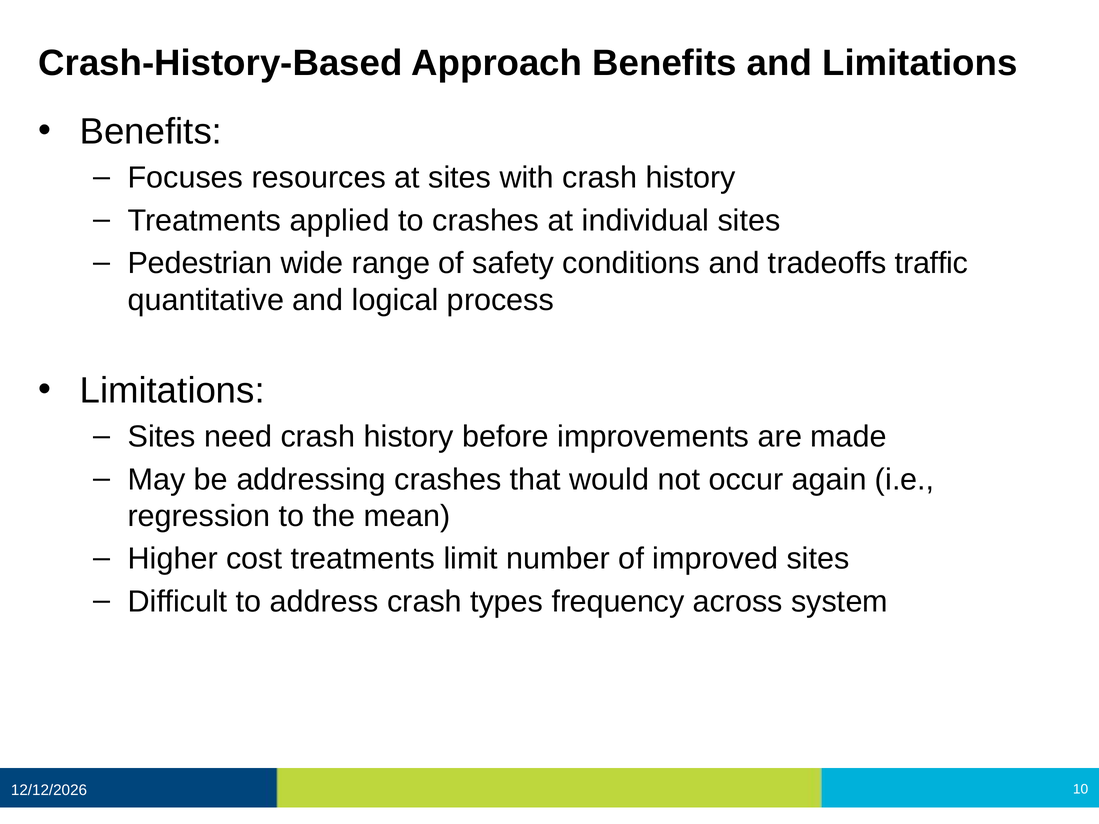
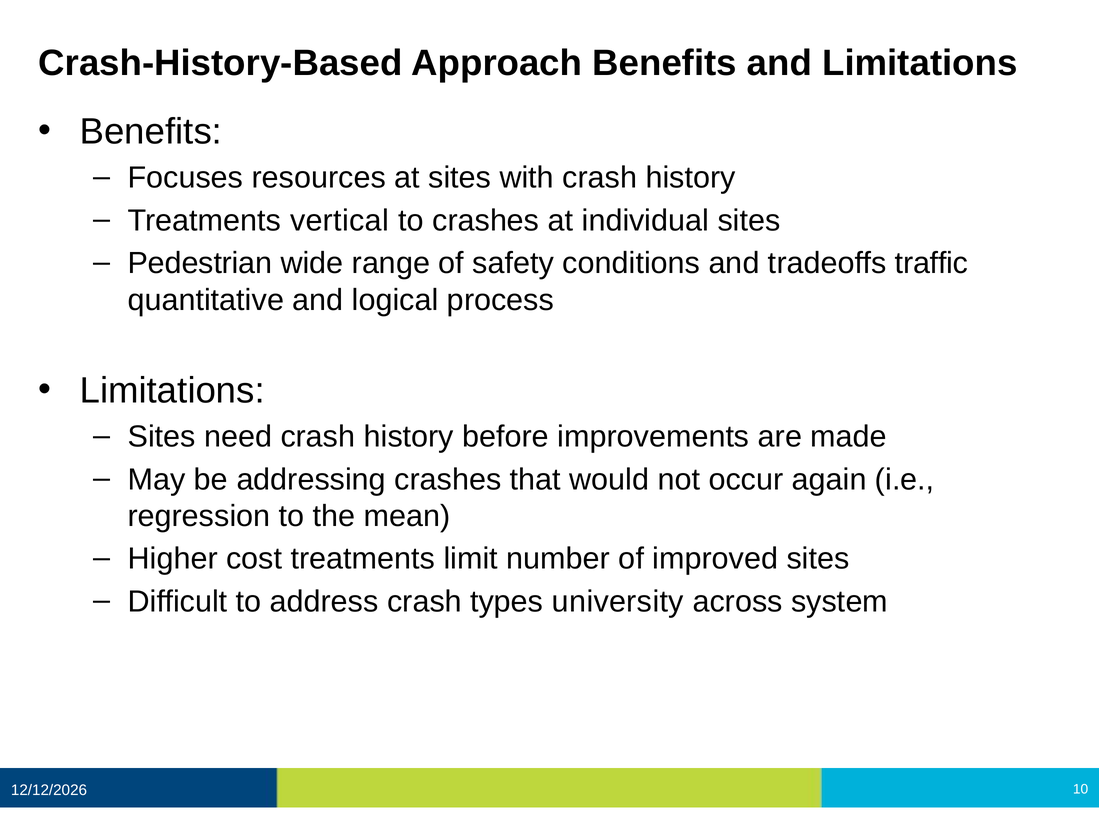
applied: applied -> vertical (339, 221)
frequency: frequency -> university (618, 602)
